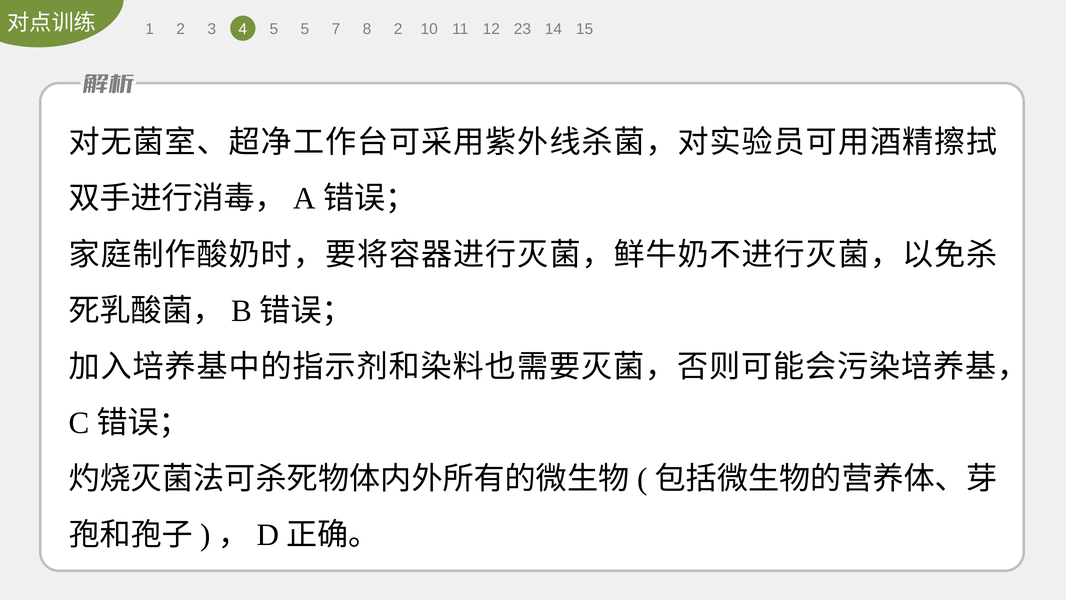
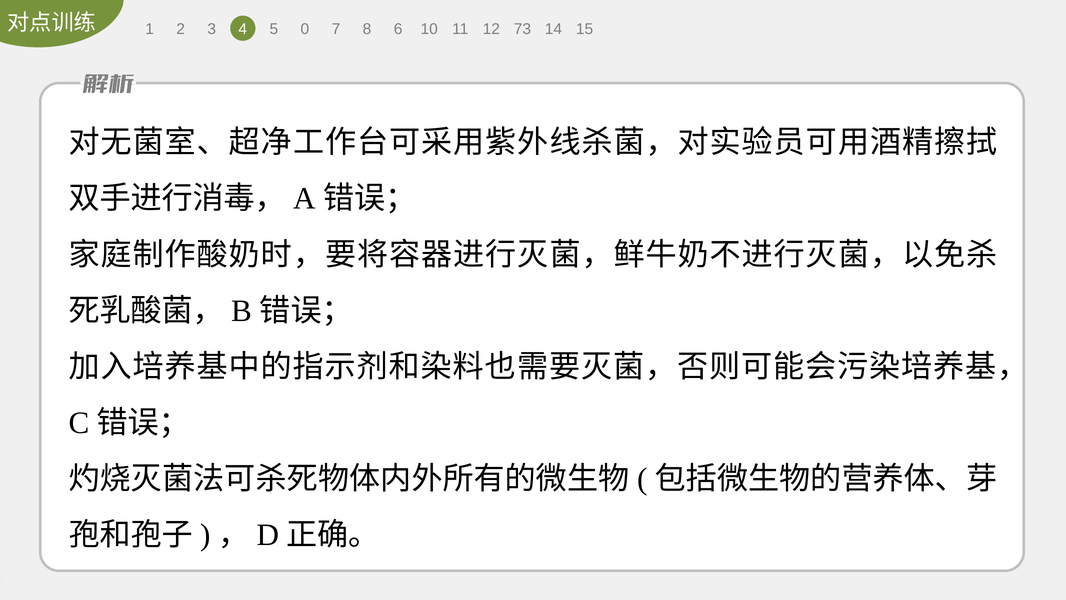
5 5: 5 -> 0 (305, 29)
8 2: 2 -> 6 (398, 29)
23: 23 -> 73 (522, 29)
